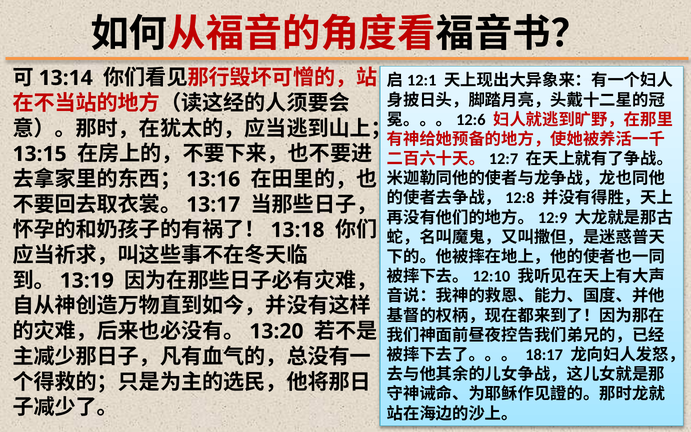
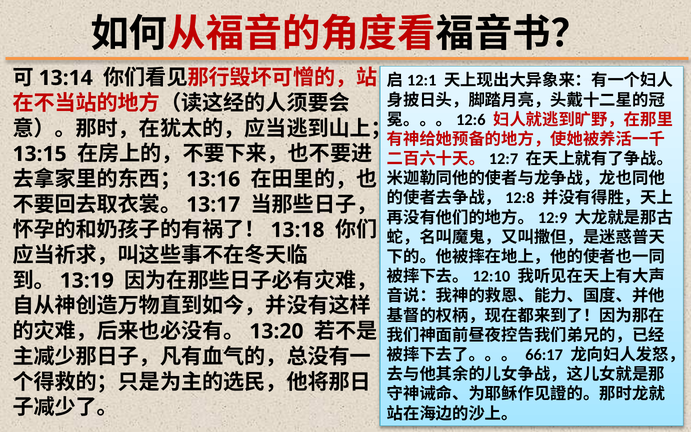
18:17: 18:17 -> 66:17 (544, 355)
